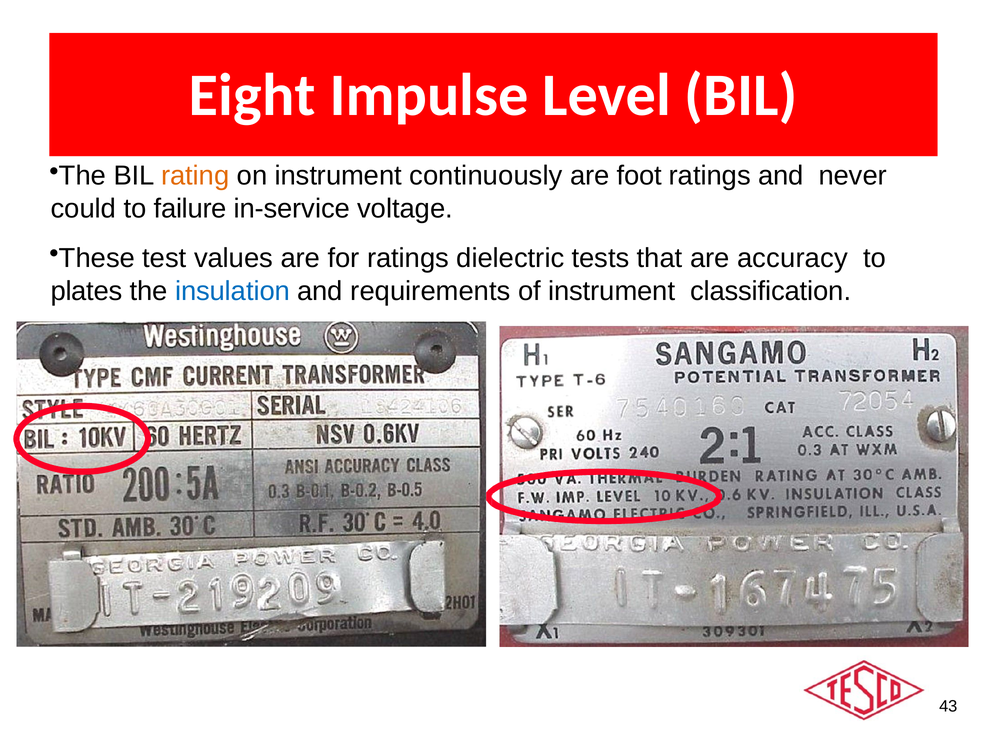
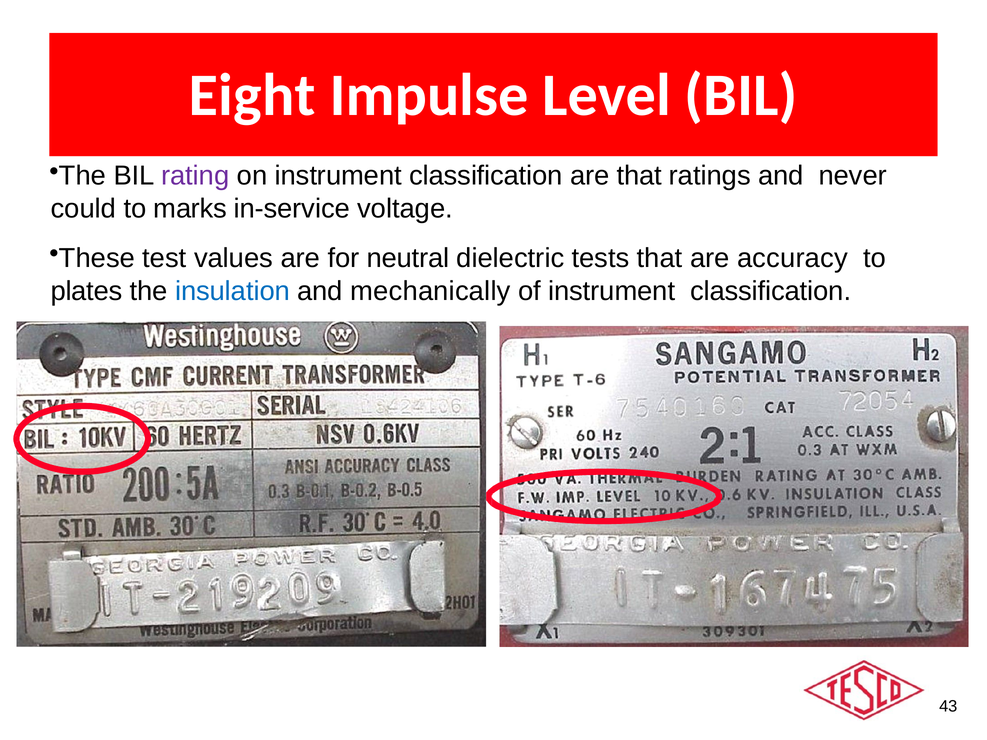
rating colour: orange -> purple (195, 176)
on instrument continuously: continuously -> classification (486, 176)
are foot: foot -> that (639, 176)
failure: failure -> marks (190, 209)
for ratings: ratings -> neutral (408, 258)
requirements: requirements -> mechanically (430, 291)
